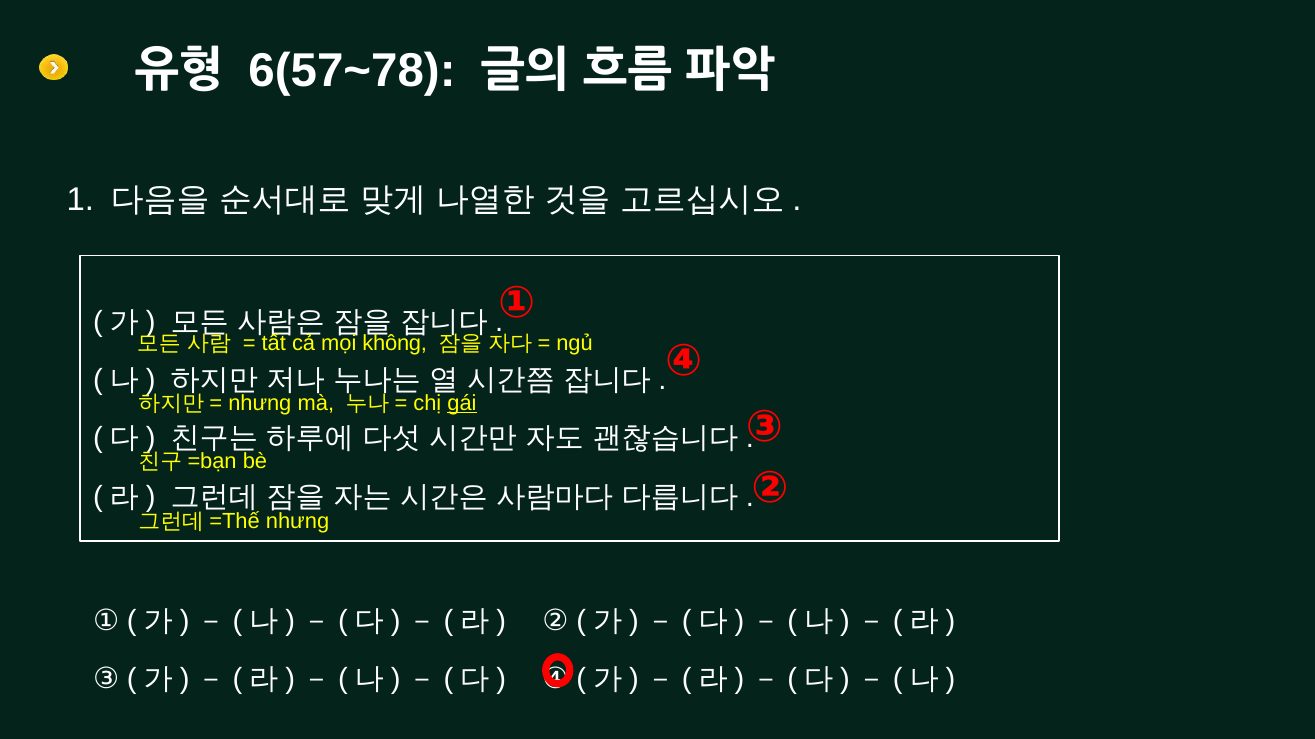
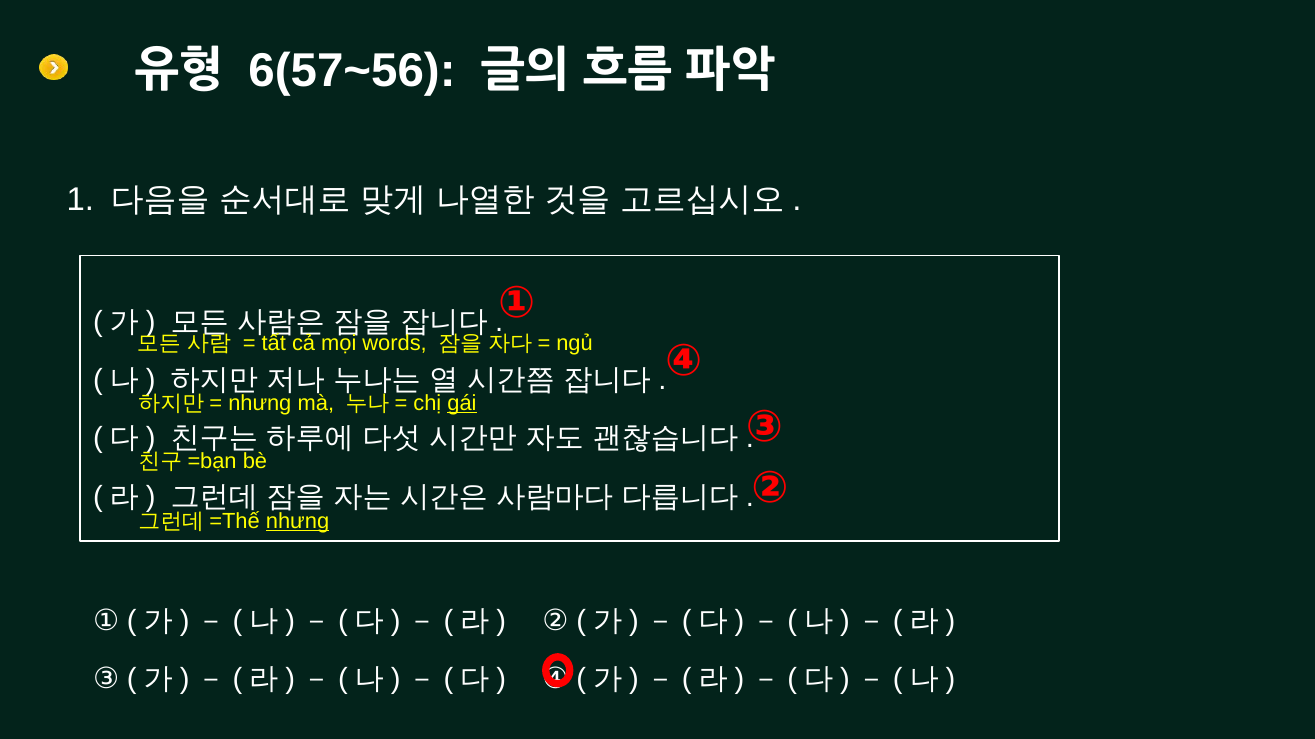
6(57~78: 6(57~78 -> 6(57~56 (352, 70)
không: không -> words (395, 343)
nhưng underline: none -> present (298, 522)
